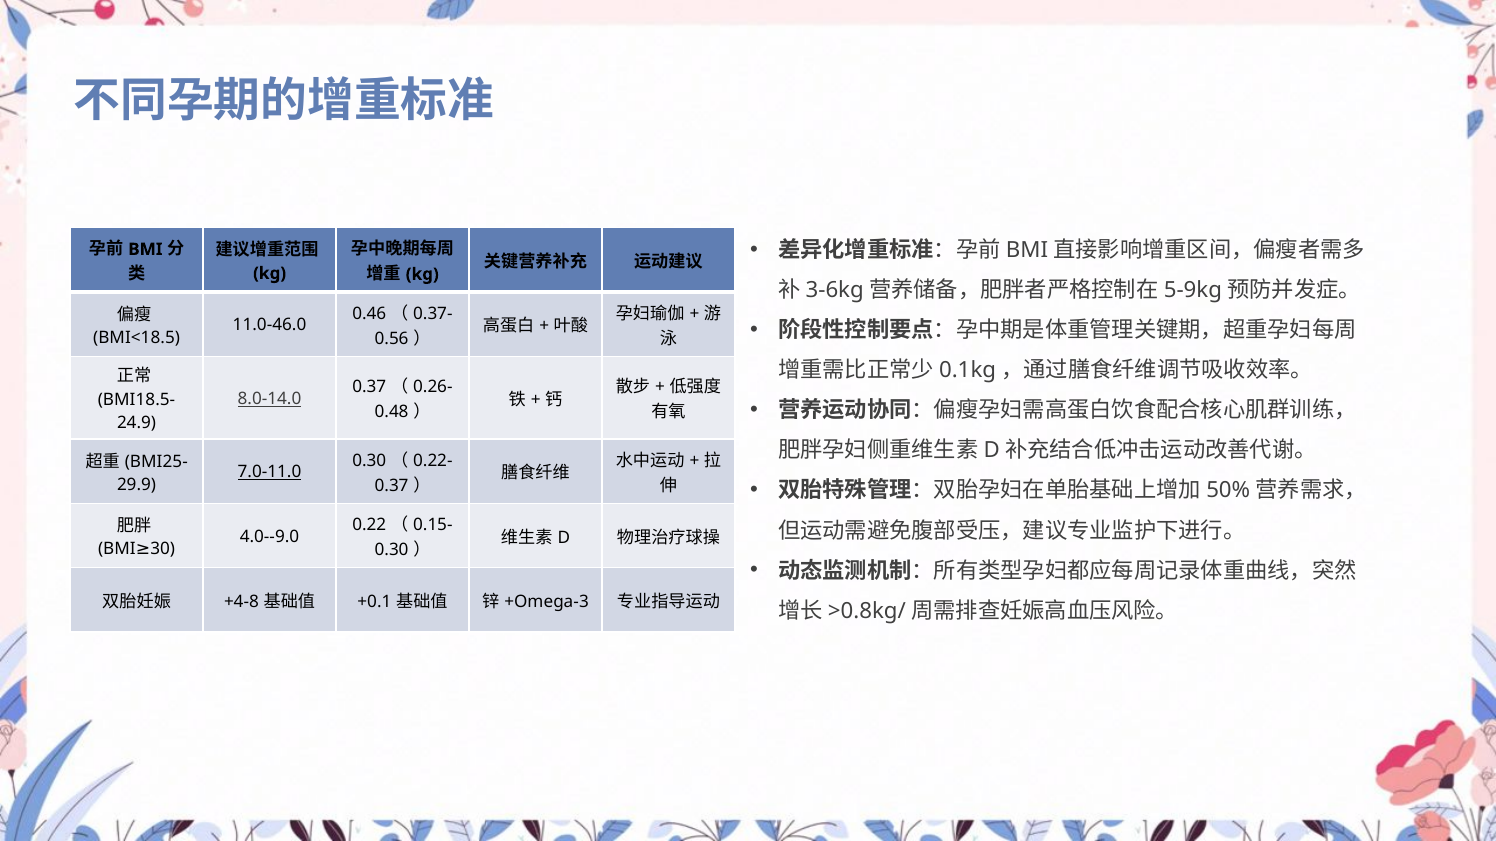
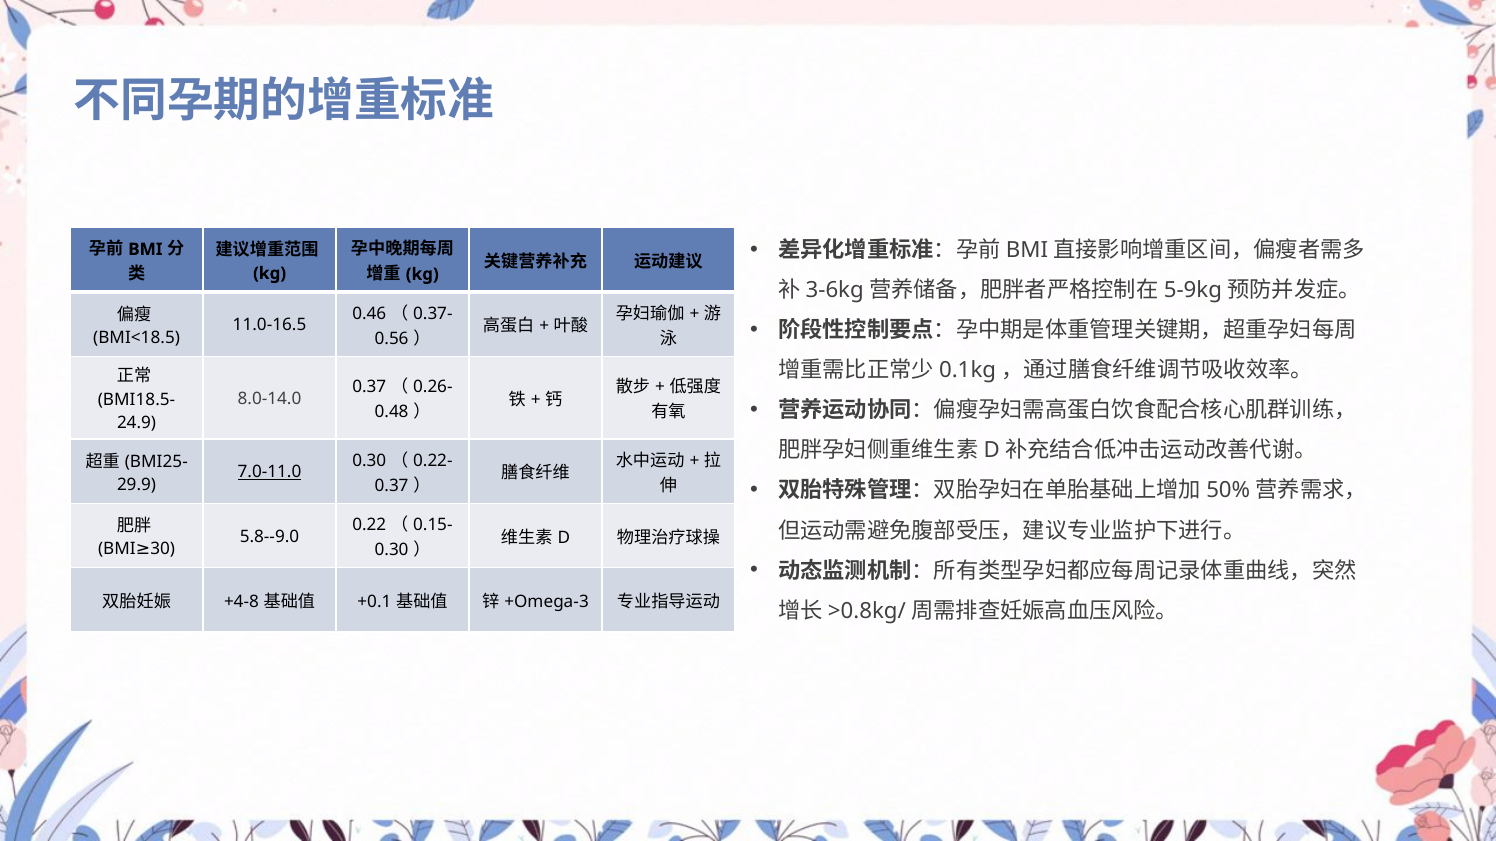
11.0-46.0: 11.0-46.0 -> 11.0-16.5 (270, 325)
8.0-14.0 underline: present -> none (269, 399)
4.0--9.0: 4.0--9.0 -> 5.8--9.0 (269, 537)
